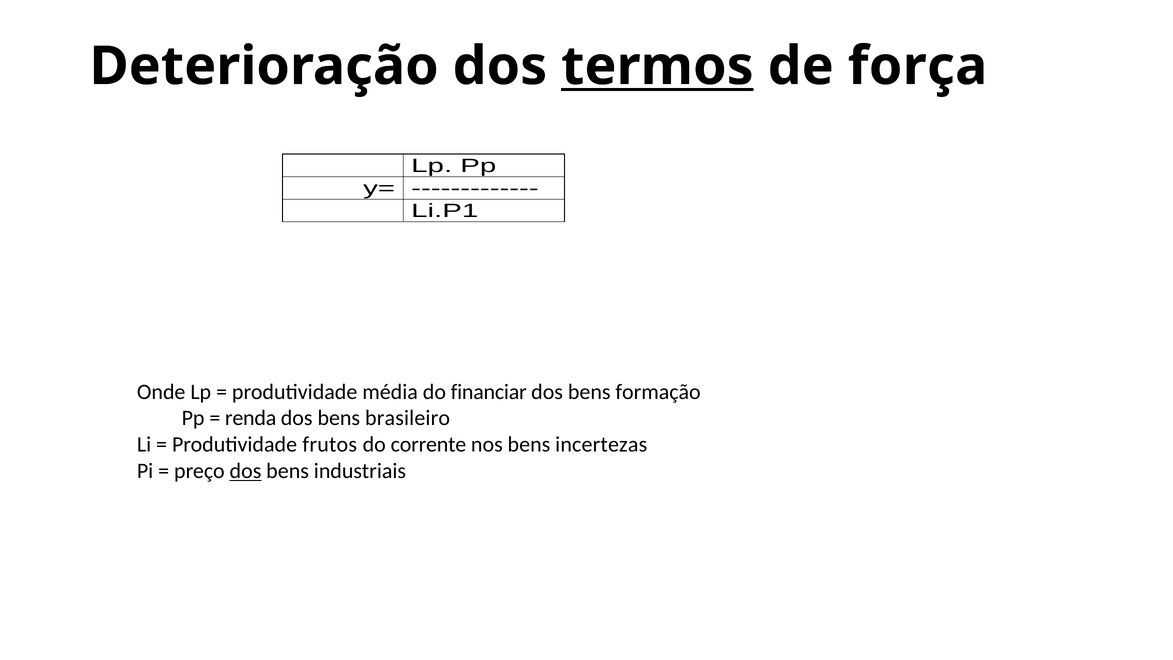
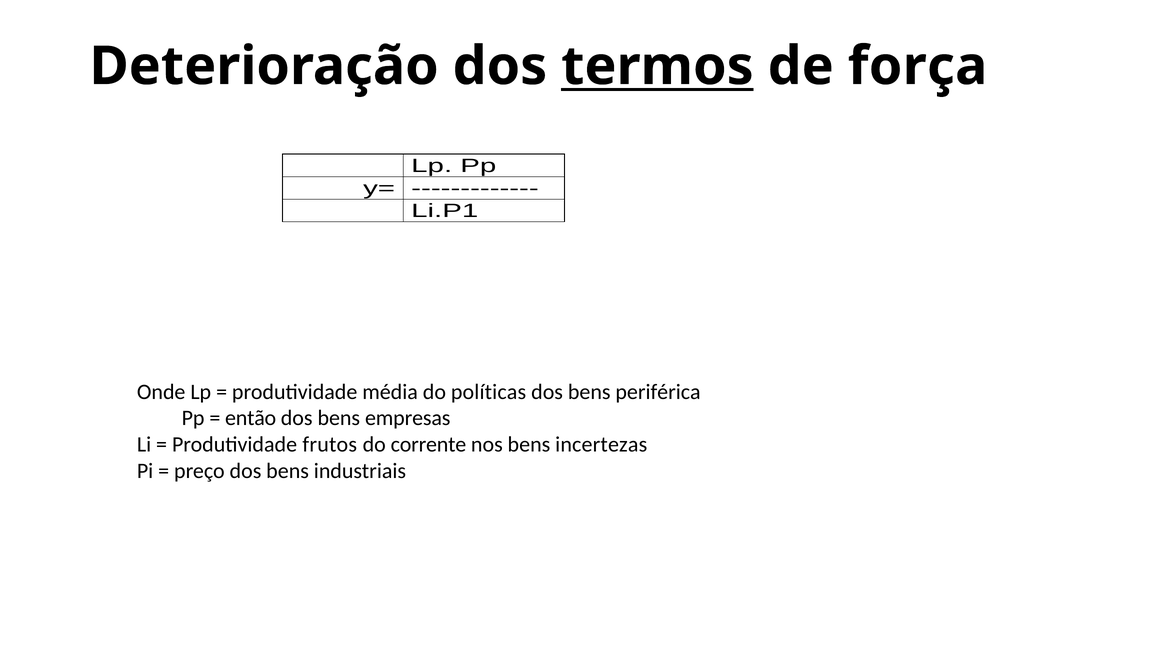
financiar: financiar -> políticas (489, 392)
formação: formação -> periférica (658, 392)
renda: renda -> então (251, 418)
brasileiro: brasileiro -> empresas (408, 418)
dos underline: present -> none (245, 471)
